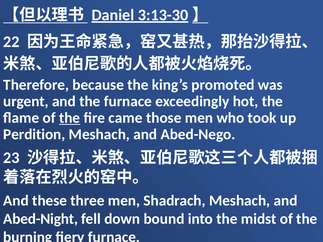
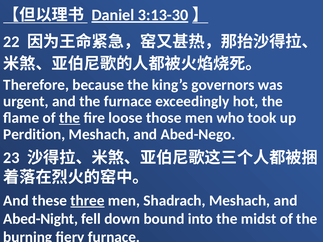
promoted: promoted -> governors (223, 85)
came: came -> loose (125, 118)
three underline: none -> present (87, 201)
